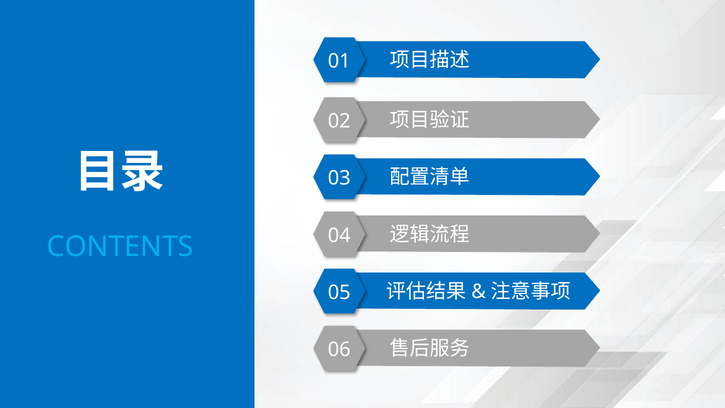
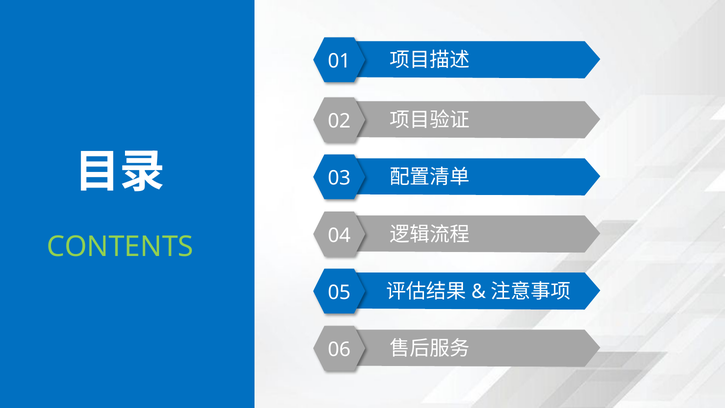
CONTENTS colour: light blue -> light green (120, 247)
